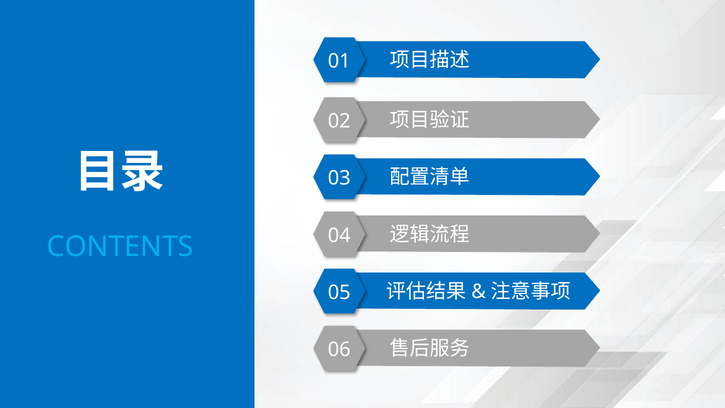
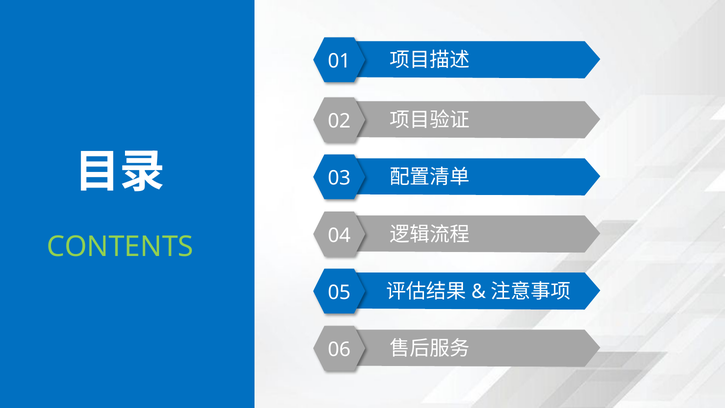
CONTENTS colour: light blue -> light green (120, 247)
